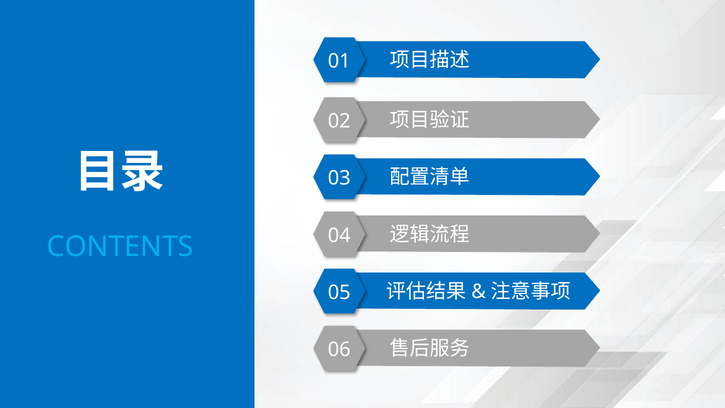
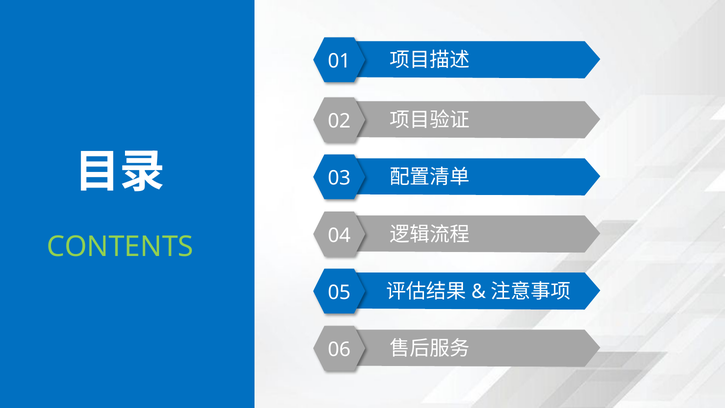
CONTENTS colour: light blue -> light green (120, 247)
